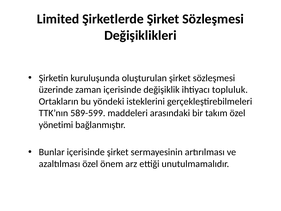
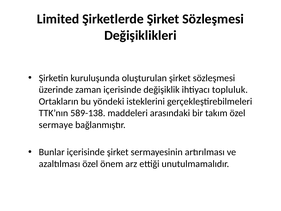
589-599: 589-599 -> 589-138 (88, 113)
yönetimi: yönetimi -> sermaye (56, 125)
